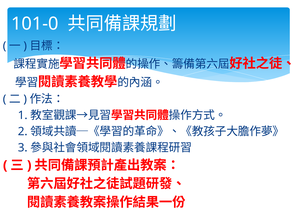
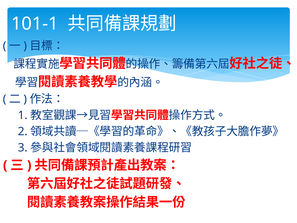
101-0: 101-0 -> 101-1 (35, 24)
